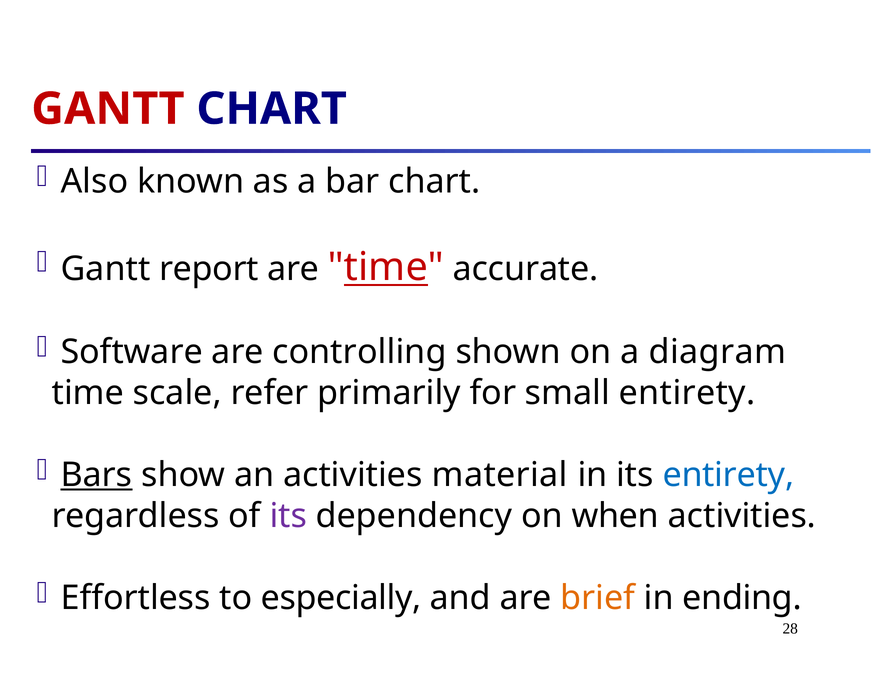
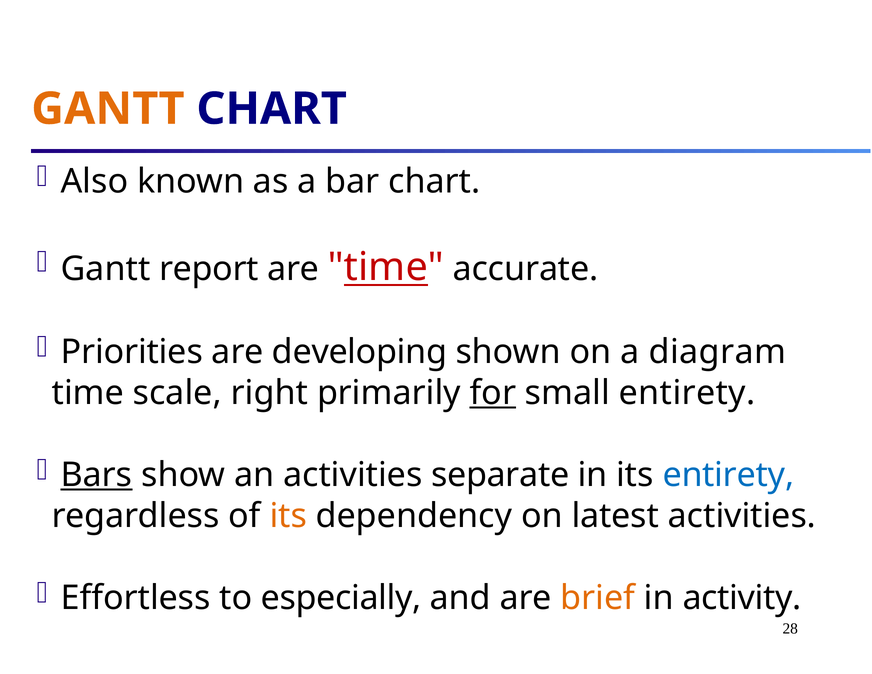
GANTT colour: red -> orange (108, 109)
Software: Software -> Priorities (132, 352)
controlling: controlling -> developing (360, 352)
refer: refer -> right (269, 393)
for underline: none -> present (493, 393)
material: material -> separate (500, 475)
its colour: purple -> orange (288, 516)
when: when -> latest (615, 516)
ending: ending -> activity (742, 598)
